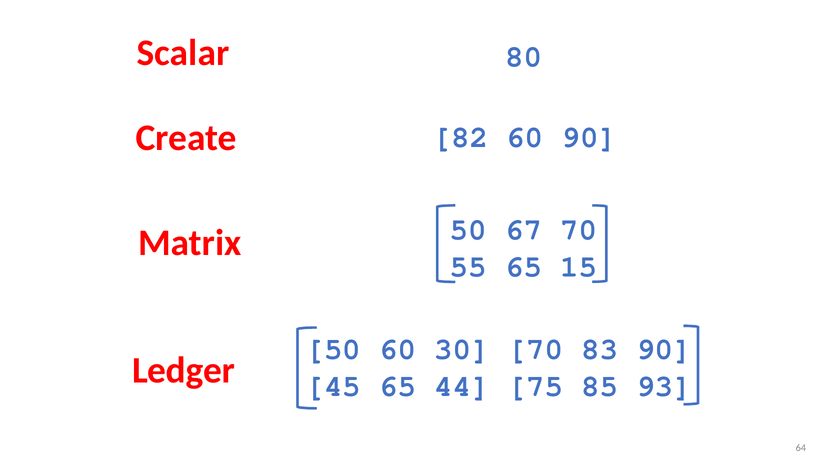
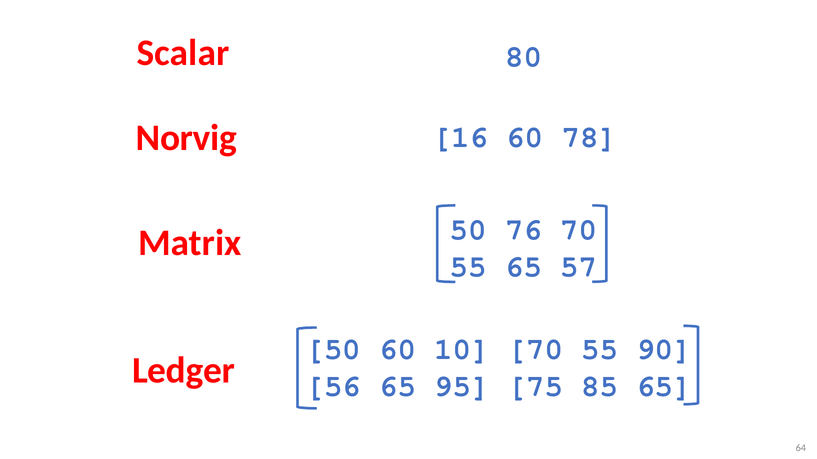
Create: Create -> Norvig (186, 138)
82: 82 -> 16 (461, 137)
60 90: 90 -> 78 (589, 137)
67: 67 -> 76 (524, 230)
15: 15 -> 57 (579, 267)
30: 30 -> 10 (462, 350)
83: 83 -> 55 (600, 350)
45: 45 -> 56 (333, 387)
44: 44 -> 95 (462, 387)
85 93: 93 -> 65 (664, 387)
